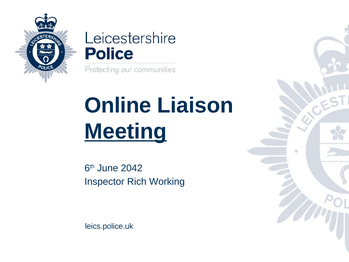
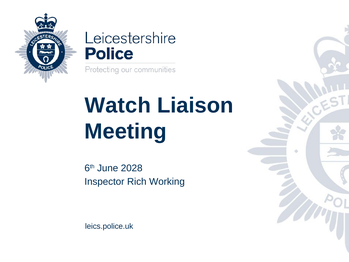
Online: Online -> Watch (118, 105)
Meeting underline: present -> none (126, 131)
2042: 2042 -> 2028 (132, 168)
